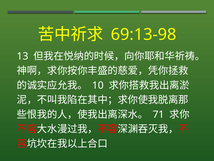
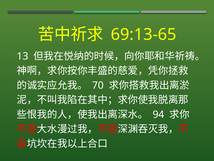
69:13-98: 69:13-98 -> 69:13-65 (144, 34)
10: 10 -> 70 (98, 85)
71: 71 -> 94 (158, 114)
